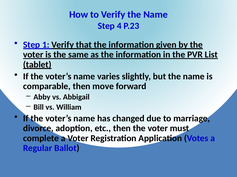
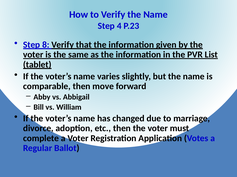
1: 1 -> 8 (46, 45)
